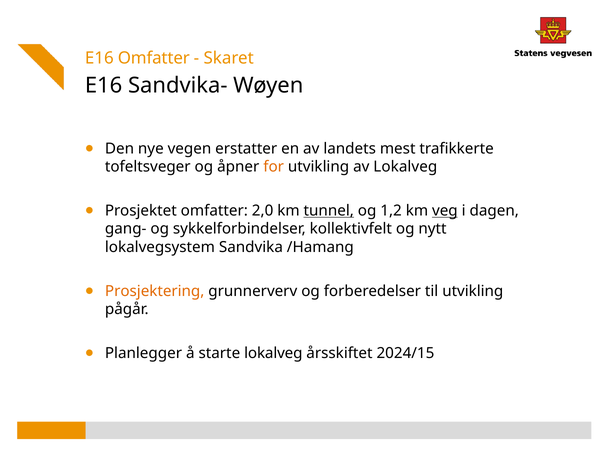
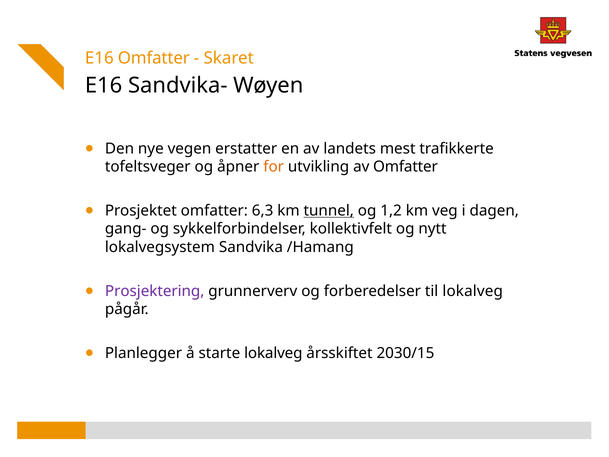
av Lokalveg: Lokalveg -> Omfatter (405, 167)
2,0: 2,0 -> 6,3 (263, 211)
veg underline: present -> none (445, 211)
Prosjektering colour: orange -> purple (155, 291)
til utvikling: utvikling -> lokalveg (473, 291)
2024/15: 2024/15 -> 2030/15 (405, 353)
